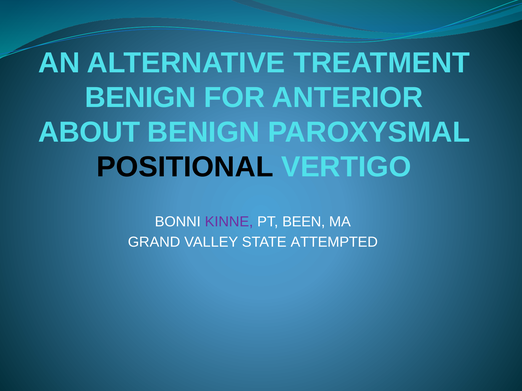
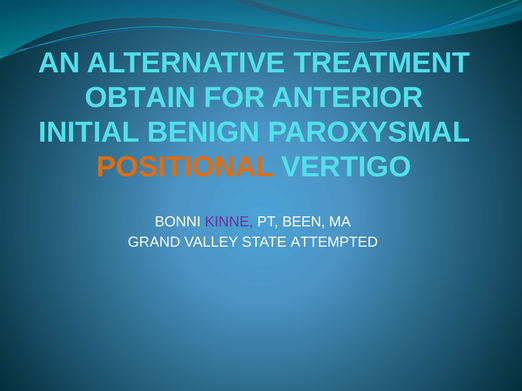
BENIGN: BENIGN -> OBTAIN (140, 98)
ABOUT: ABOUT -> INITIAL (89, 133)
POSITIONAL colour: black -> orange (185, 167)
